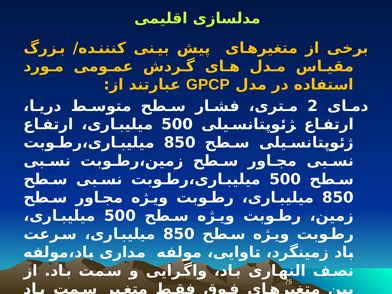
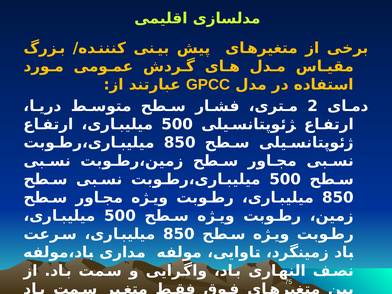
GPCP: GPCP -> GPCC (208, 85)
